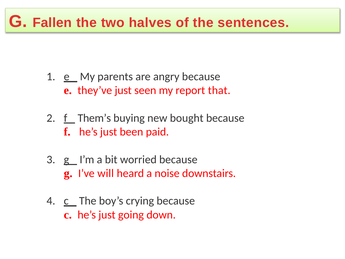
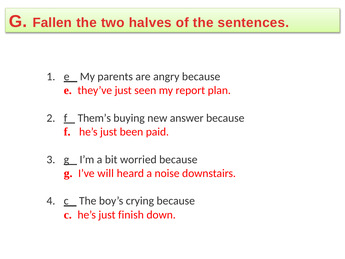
that: that -> plan (219, 90)
bought: bought -> answer (187, 118)
going: going -> finish (131, 215)
